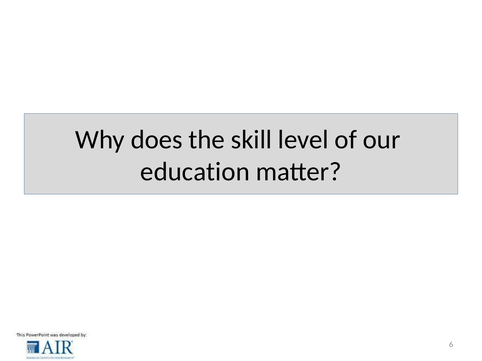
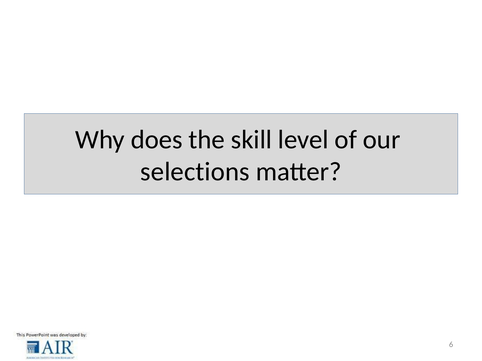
education: education -> selections (195, 172)
